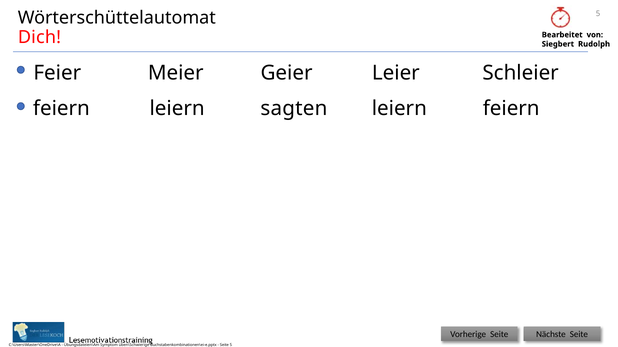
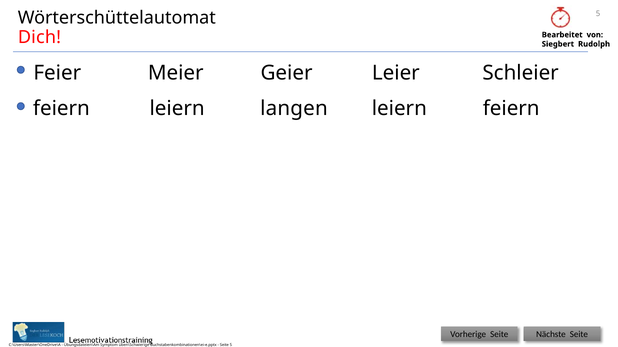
sagten: sagten -> langen (294, 109)
